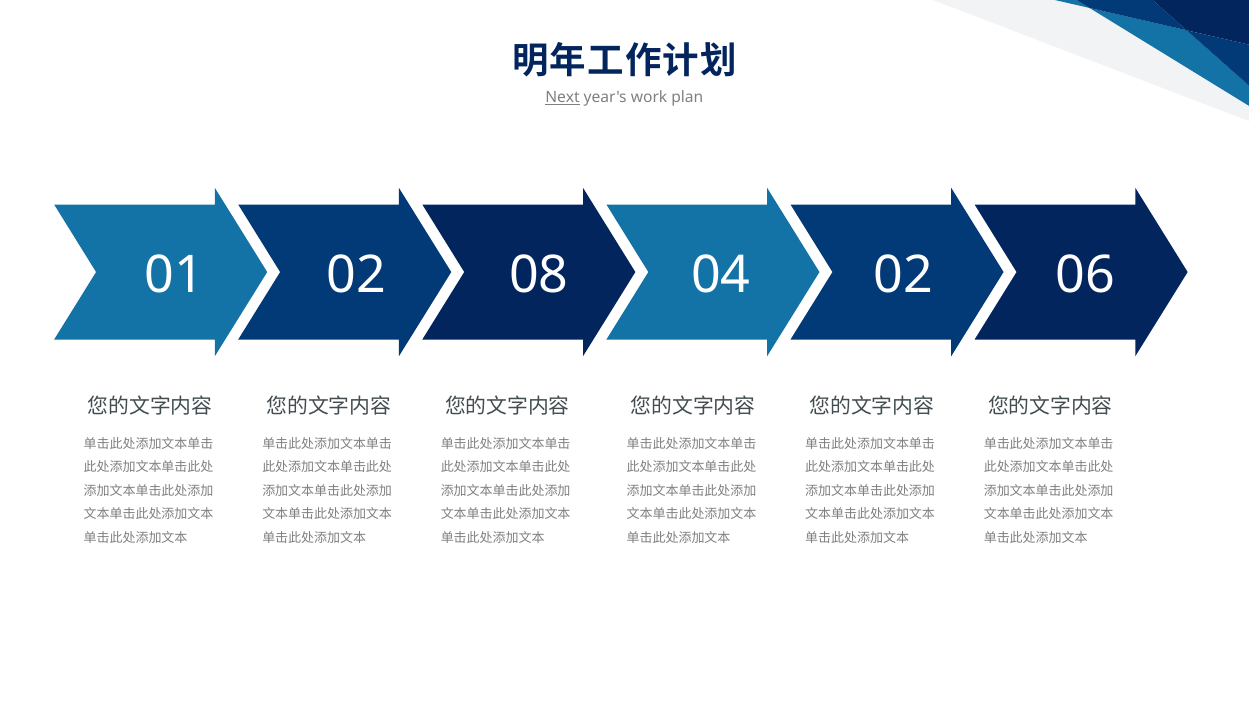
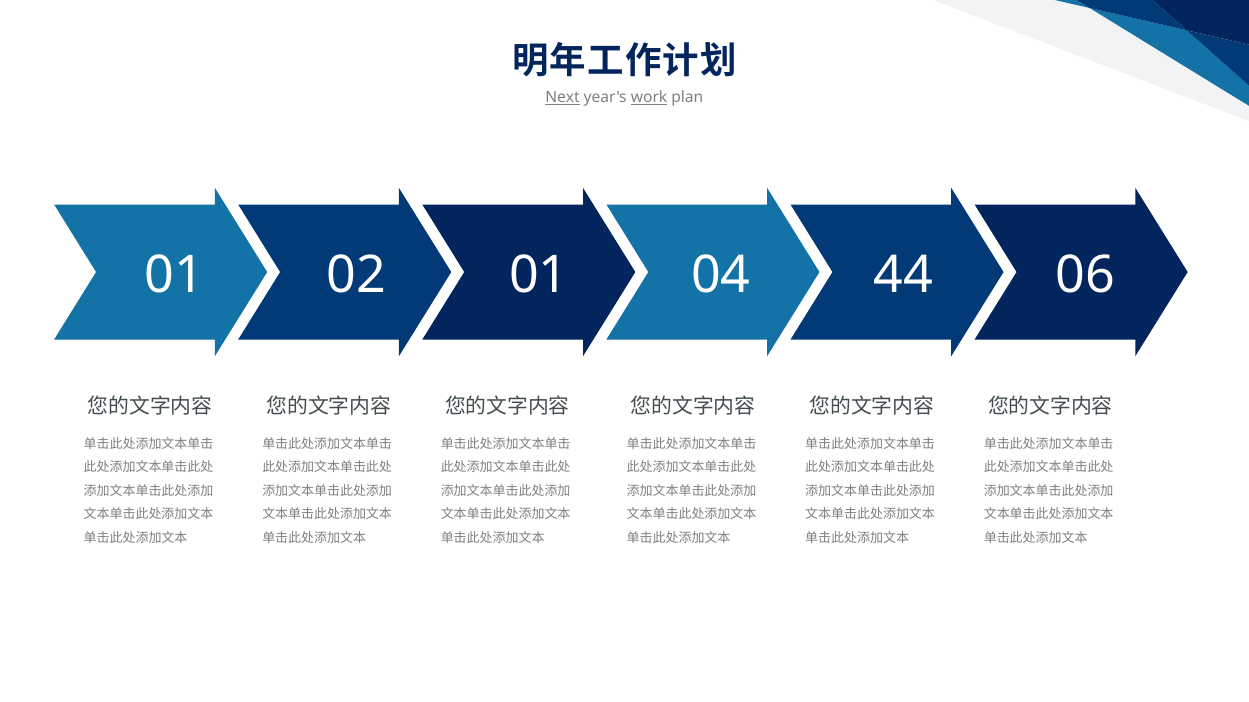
work underline: none -> present (649, 98)
02 08: 08 -> 01 (539, 276)
04 02: 02 -> 44 (903, 276)
